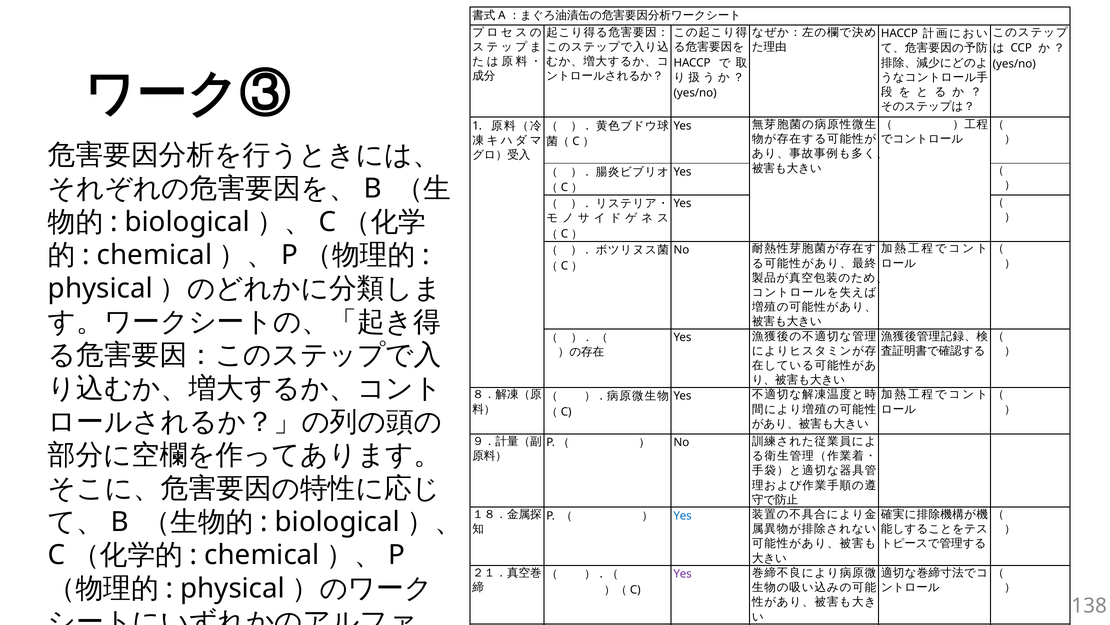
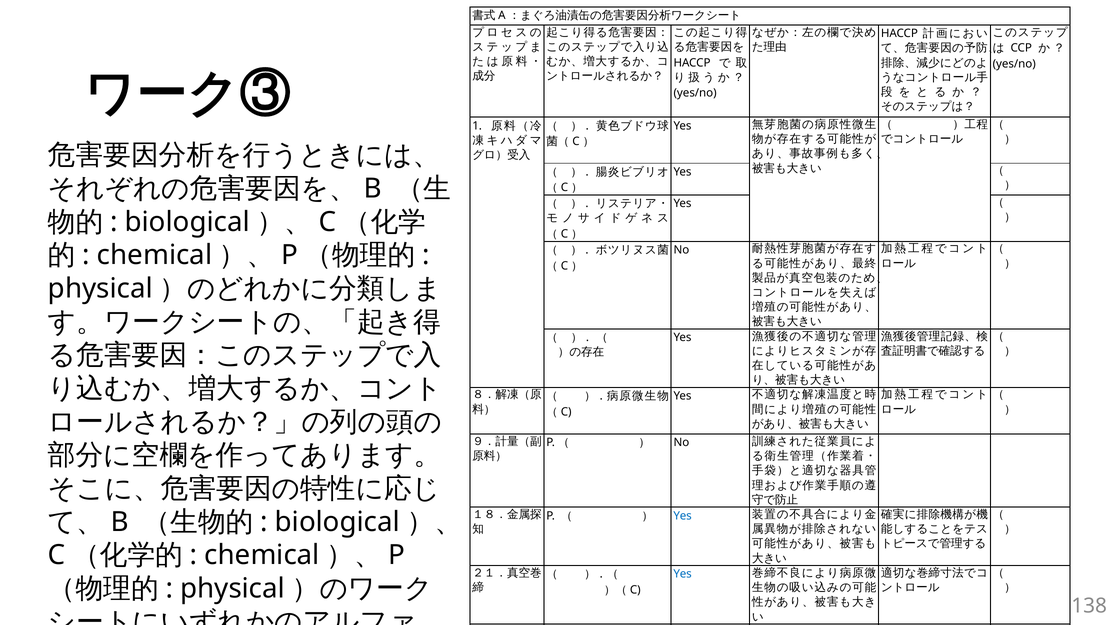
Yes colour: purple -> blue (683, 574)
